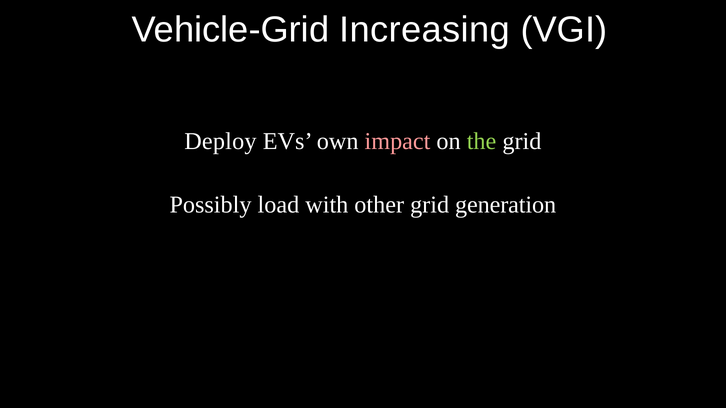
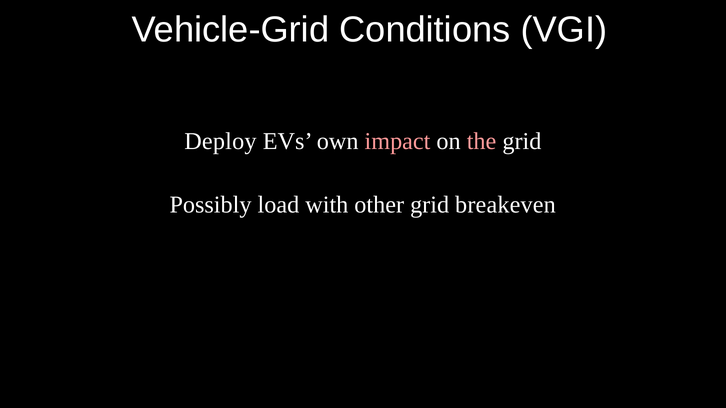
Increasing: Increasing -> Conditions (425, 30)
the colour: light green -> pink (482, 141)
generation: generation -> breakeven (505, 205)
